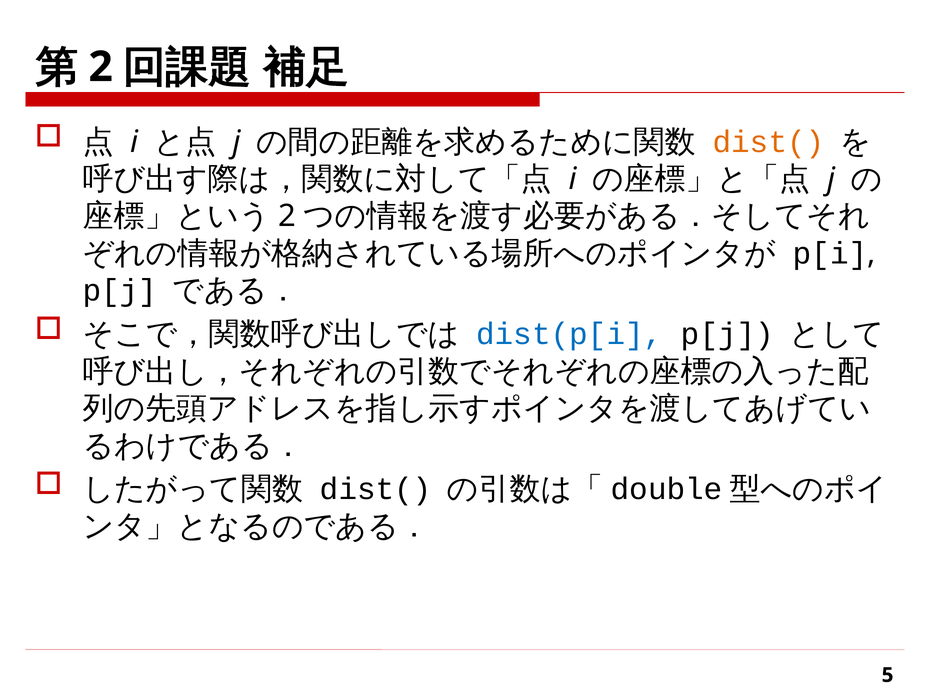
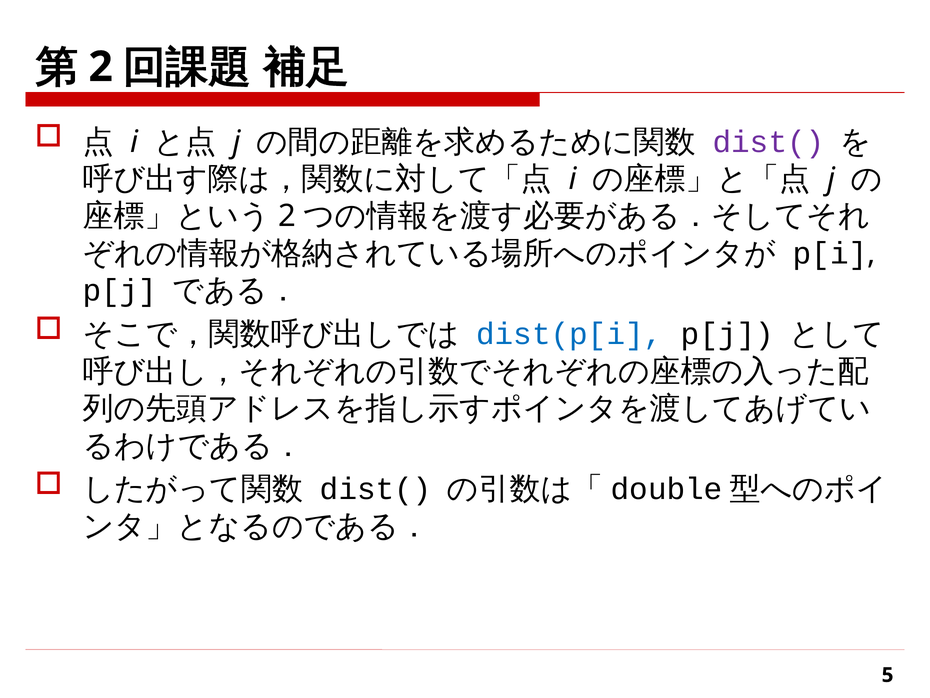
dist( colour: orange -> purple (769, 142)
